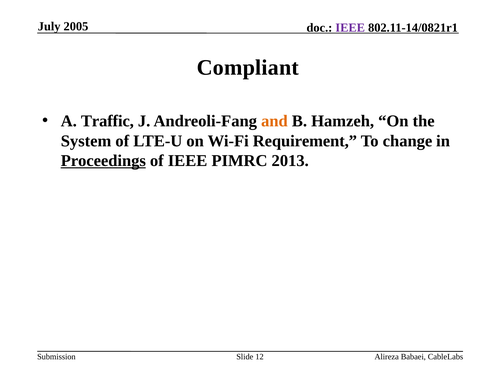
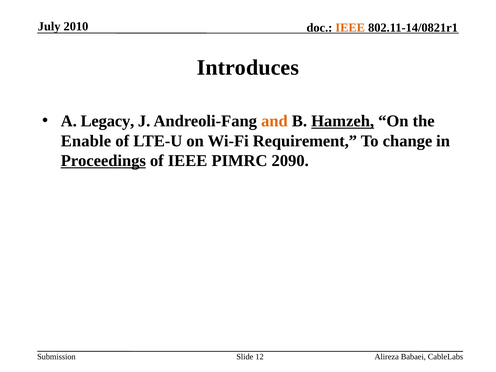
2005: 2005 -> 2010 (76, 26)
IEEE colour: purple -> orange (350, 28)
Compliant: Compliant -> Introduces (248, 68)
Traffic: Traffic -> Legacy (107, 121)
Hamzeh underline: none -> present (343, 121)
System: System -> Enable (86, 141)
2013: 2013 -> 2090 (290, 161)
